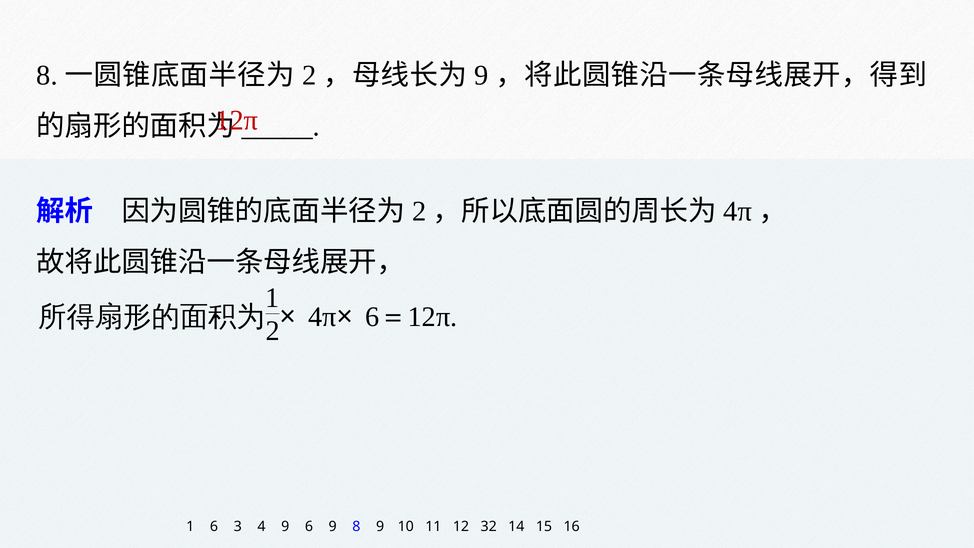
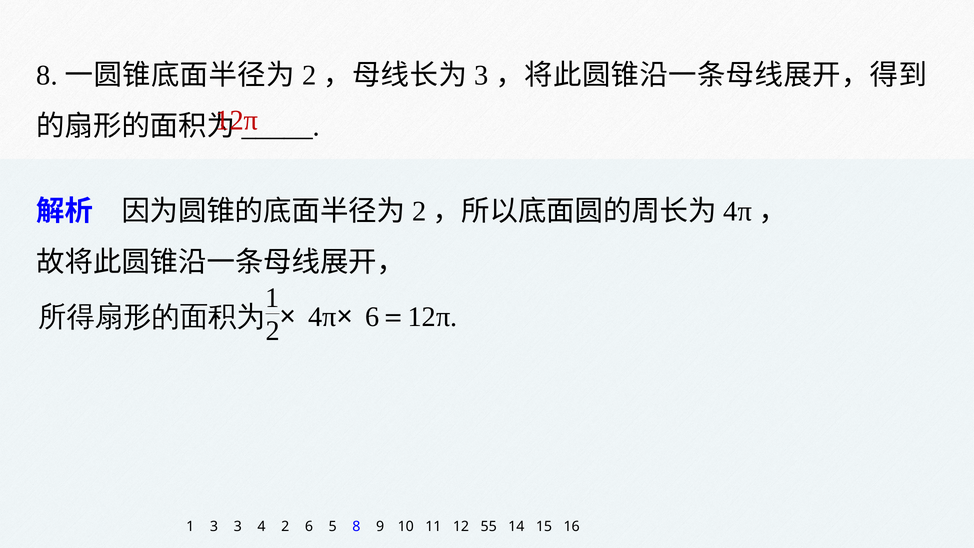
9: 9 -> 3 (481, 75)
1 6: 6 -> 3 (214, 527)
4 9: 9 -> 2 (285, 527)
6 9: 9 -> 5 (333, 527)
32: 32 -> 55 (489, 527)
